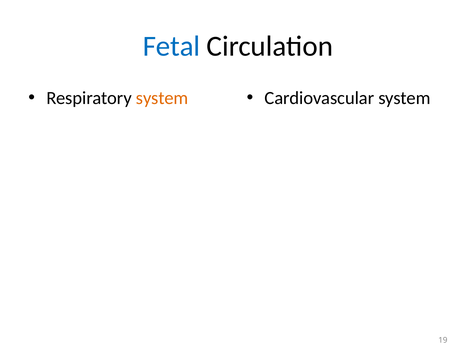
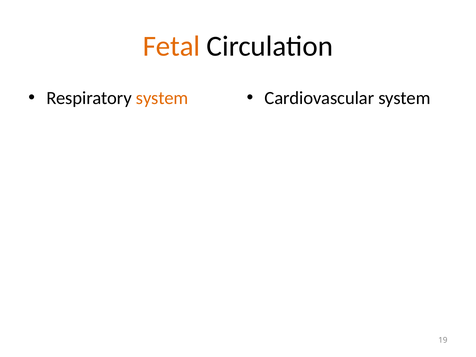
Fetal colour: blue -> orange (171, 46)
